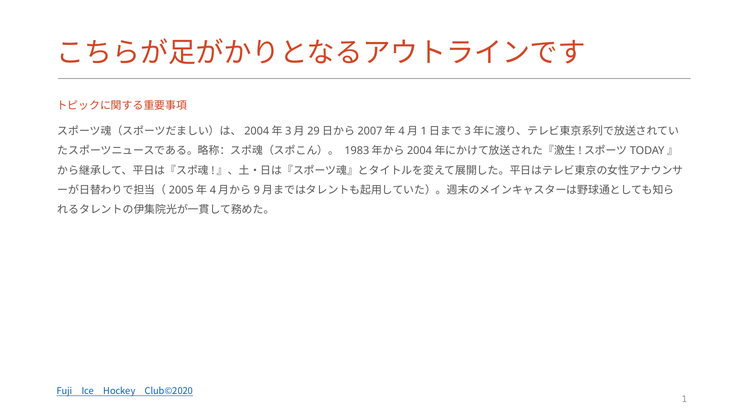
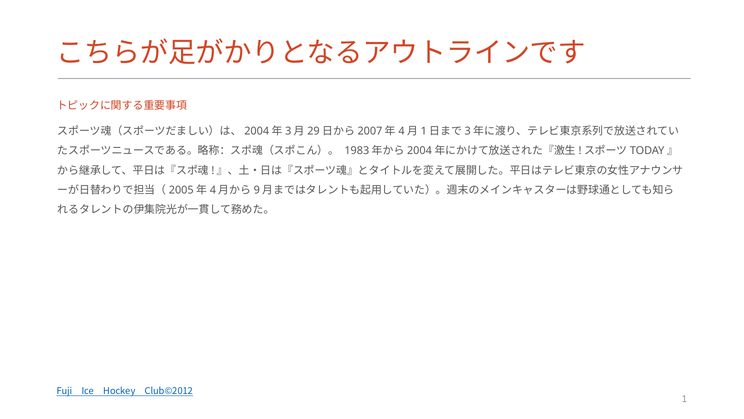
Club©2020: Club©2020 -> Club©2012 (169, 391)
